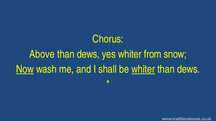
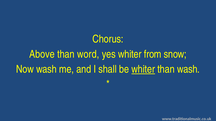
dews: dews -> word (88, 54)
Now underline: present -> none (25, 69)
dews: dews -> wash (188, 69)
